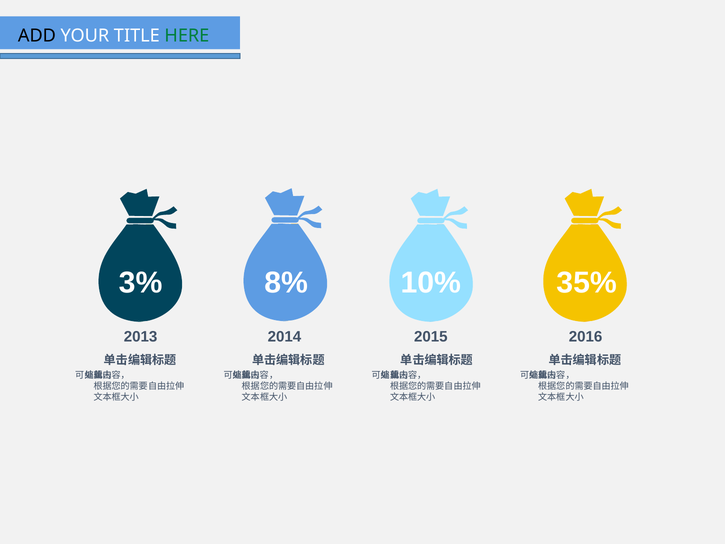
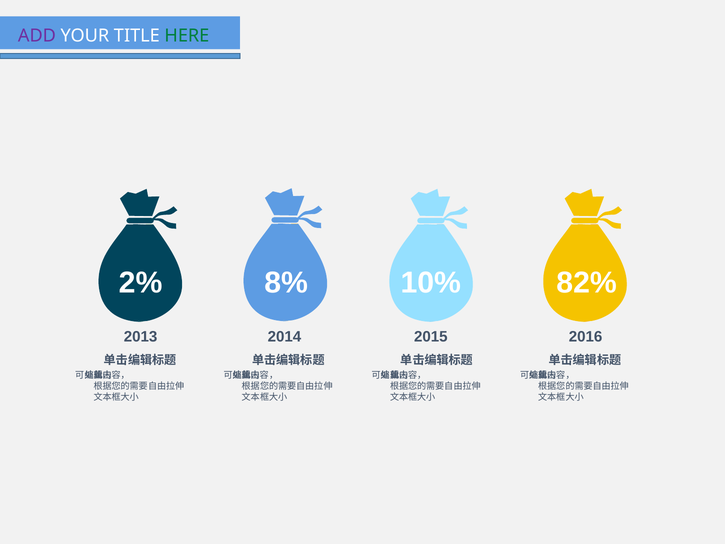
ADD colour: black -> purple (37, 36)
3%: 3% -> 2% (141, 283)
35%: 35% -> 82% (587, 283)
